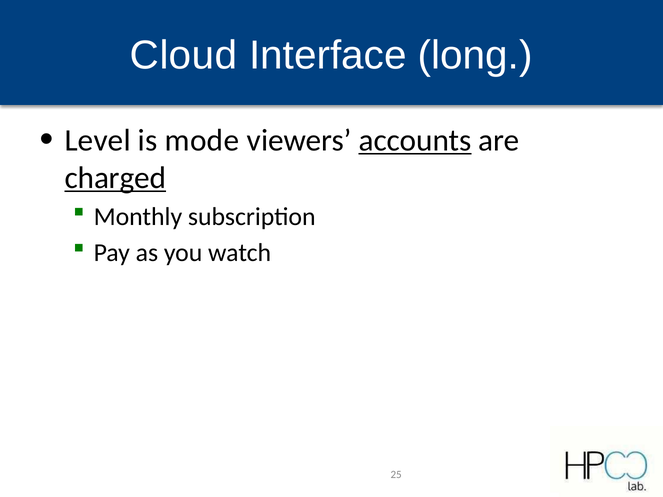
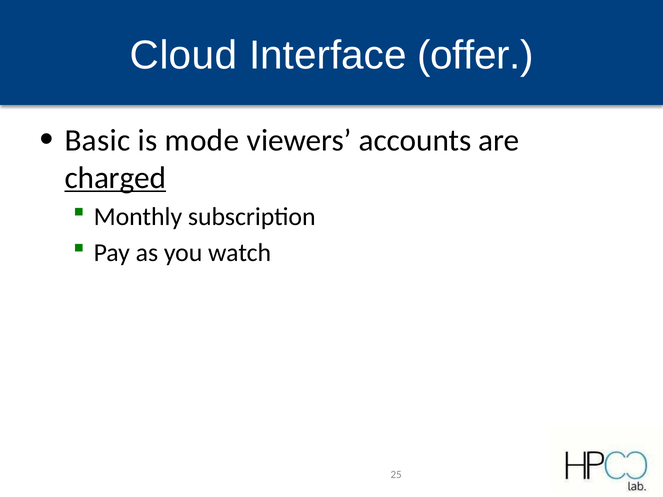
long: long -> offer (475, 55)
Level: Level -> Basic (98, 140)
accounts underline: present -> none (415, 140)
